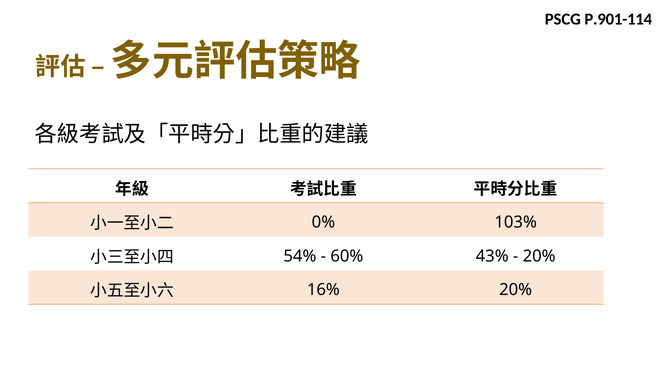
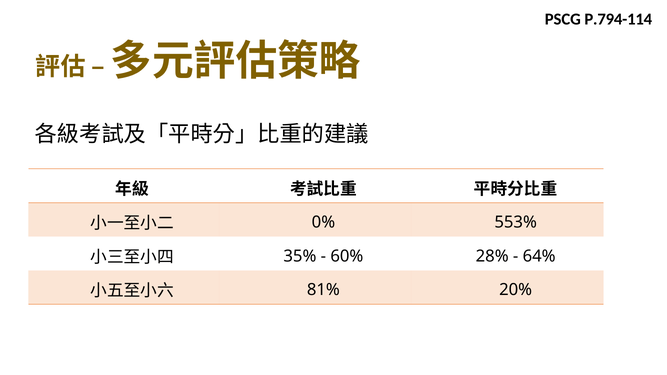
P.901-114: P.901-114 -> P.794-114 (618, 19)
103%: 103% -> 553% (516, 222)
54%: 54% -> 35% (300, 256)
43%: 43% -> 28% (492, 256)
20%: 20% -> 64% (539, 256)
16%: 16% -> 81% (323, 290)
